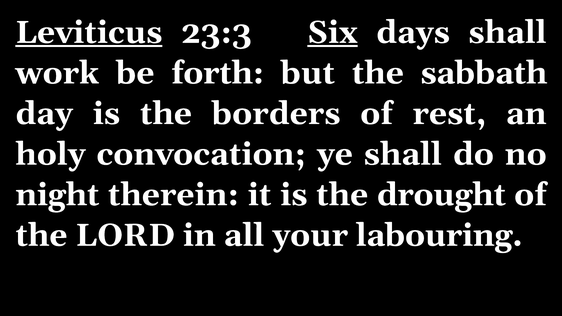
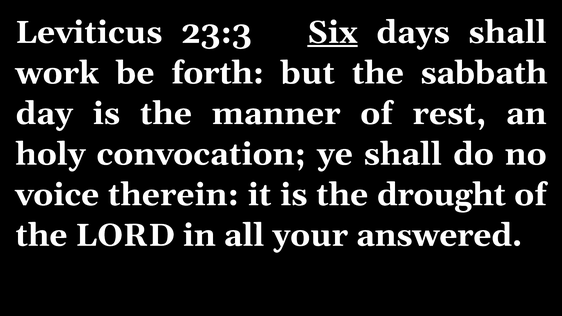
Leviticus underline: present -> none (89, 32)
borders: borders -> manner (276, 114)
night: night -> voice (57, 195)
labouring: labouring -> answered (439, 235)
